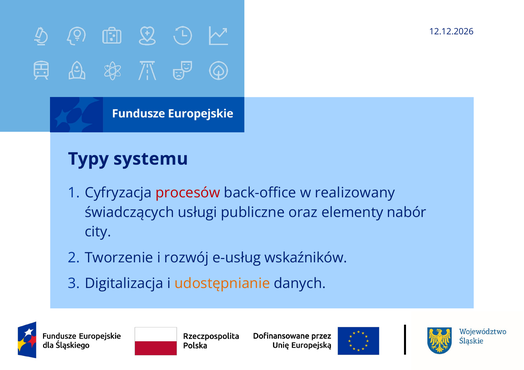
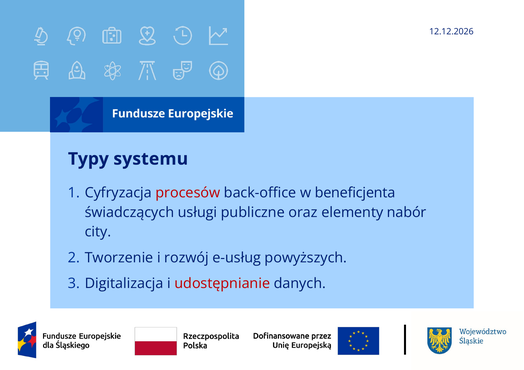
realizowany: realizowany -> beneficjenta (355, 193)
wskaźników: wskaźników -> powyższych (306, 258)
udostępnianie colour: orange -> red (222, 284)
